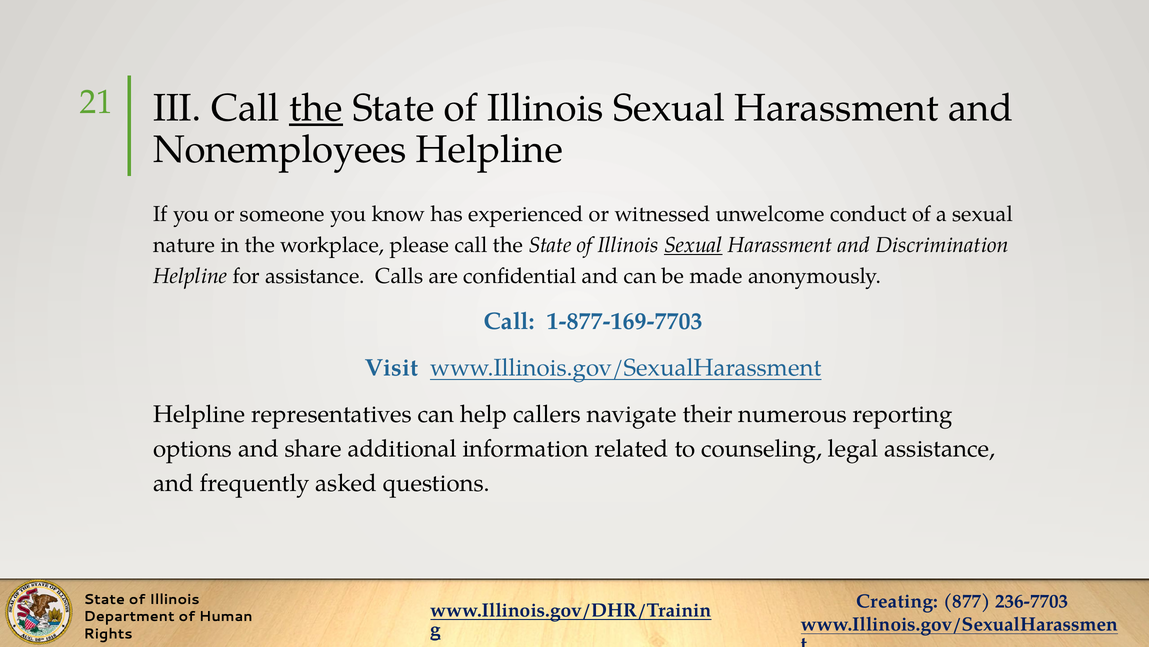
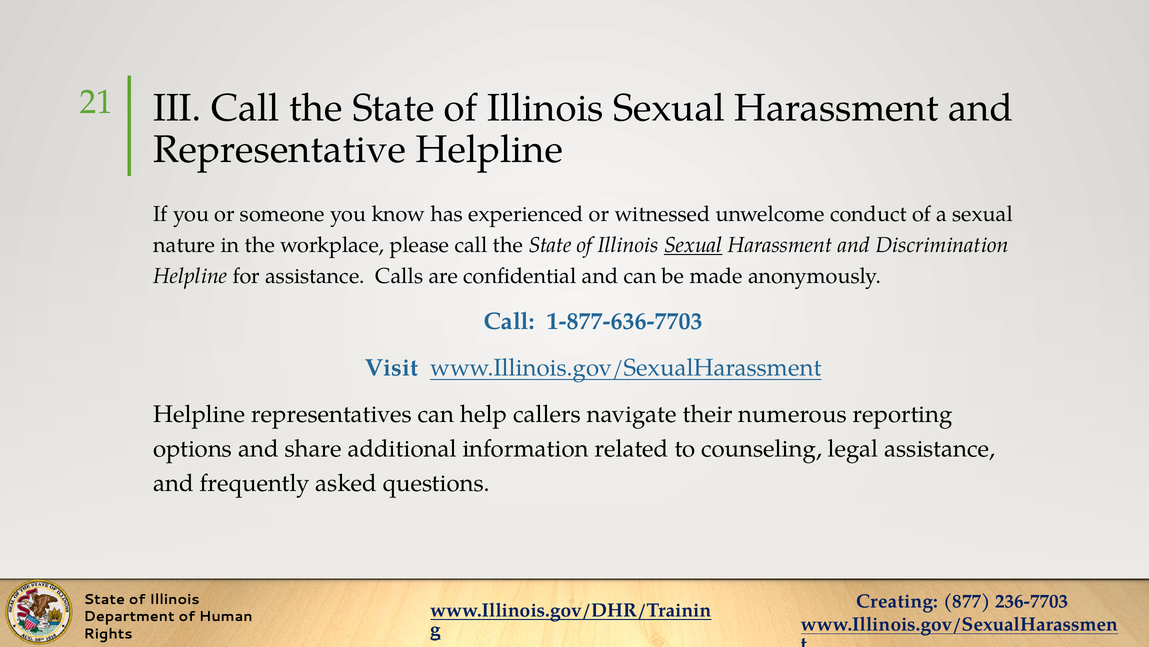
the underline: present -> none (316, 108)
Nonemployees: Nonemployees -> Representative (280, 149)
1-877-169-7703: 1-877-169-7703 -> 1-877-636-7703 (625, 321)
